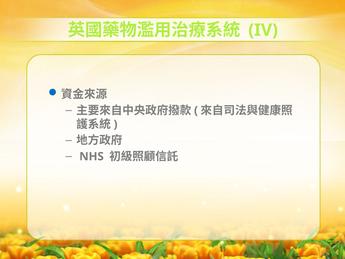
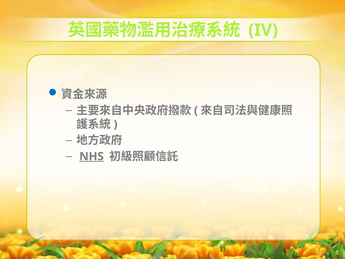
NHS underline: none -> present (92, 156)
